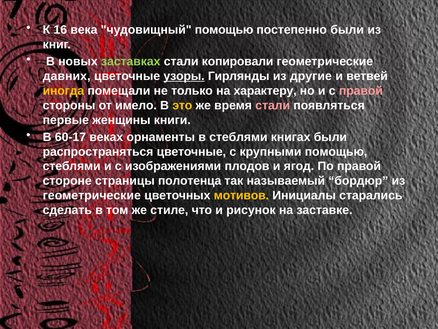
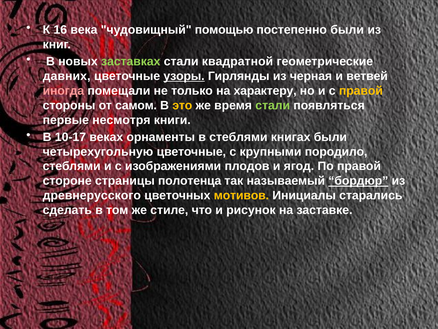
копировали: копировали -> квадратной (238, 61)
другие: другие -> черная (311, 76)
иногда colour: yellow -> pink (63, 91)
правой colour: pink -> yellow (361, 91)
имело: имело -> самом (136, 105)
стали colour: pink -> light green (273, 105)
женщины: женщины -> несмотря (121, 120)
60-17: 60-17 -> 10-17 (70, 137)
распространяться: распространяться -> четырехугольную (98, 151)
крупными помощью: помощью -> породило (336, 151)
бордюр underline: none -> present (358, 181)
геометрические: геометрические -> древнерусского (92, 195)
